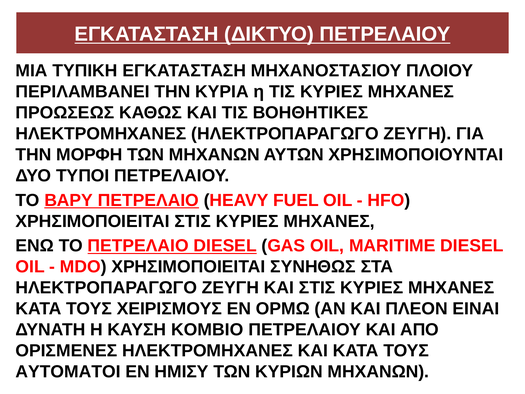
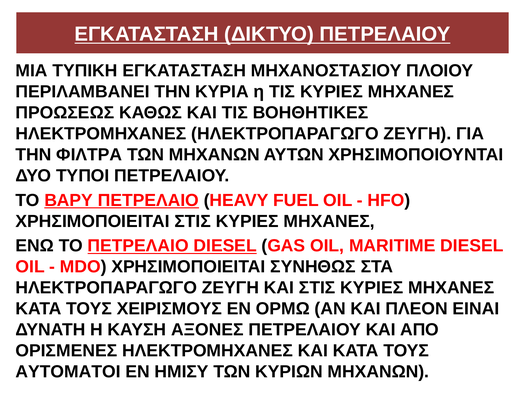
ΜΟΡΦΗ: ΜΟΡΦΗ -> ΦΙΛΤΡΑ (89, 155)
ΚΟΜΒΙΟ: ΚΟΜΒΙΟ -> ΑΞΟΝΕΣ (207, 330)
